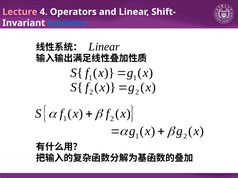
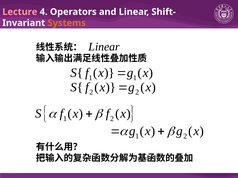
Systems colour: blue -> orange (67, 23)
